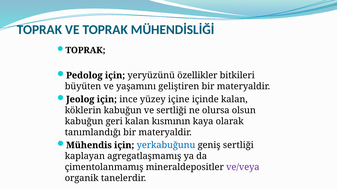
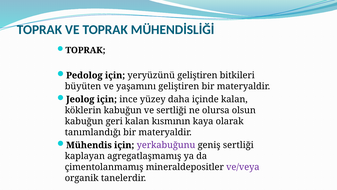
yeryüzünü özellikler: özellikler -> geliştiren (197, 75)
içine: içine -> daha (179, 99)
yerkabuğunu colour: blue -> purple (166, 145)
